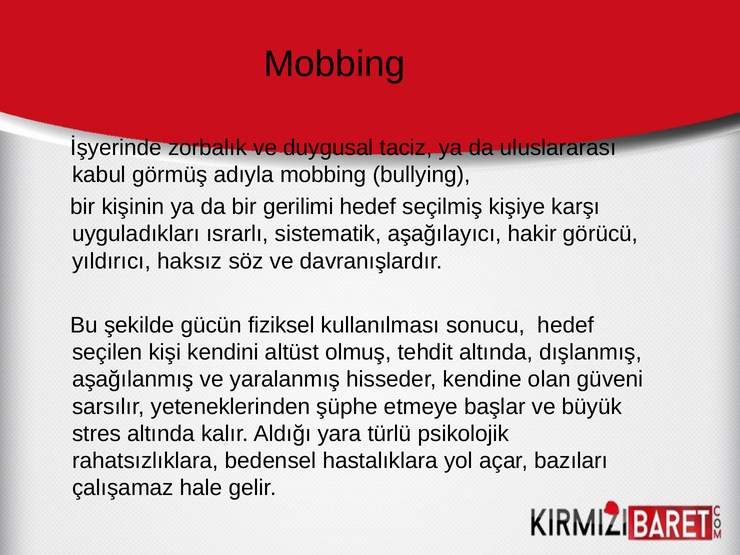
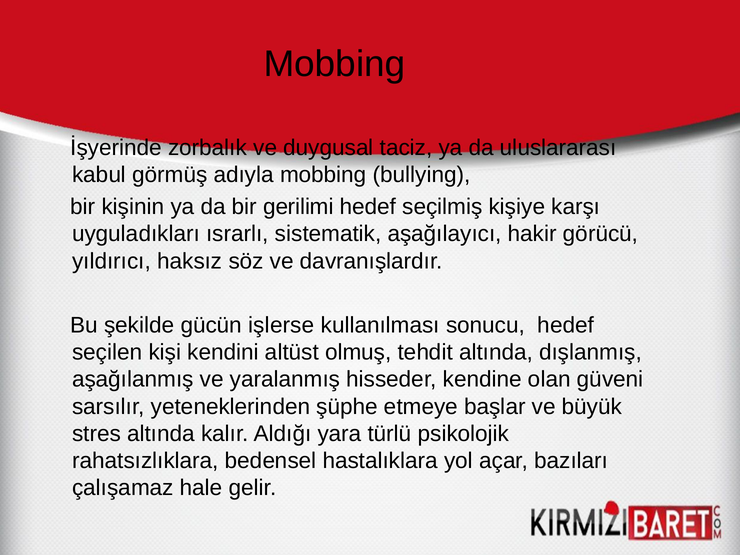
fiziksel: fiziksel -> işlerse (281, 325)
